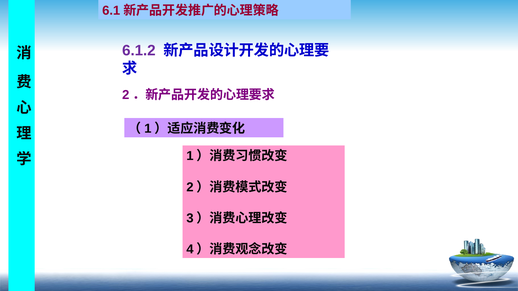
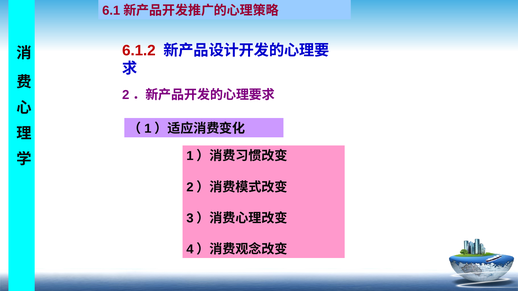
6.1.2 colour: purple -> red (139, 51)
